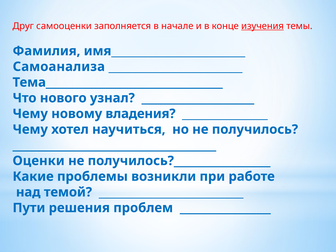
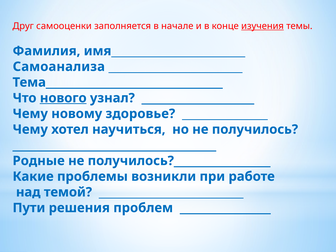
нового underline: none -> present (63, 98)
владения: владения -> здоровье (140, 114)
Оценки: Оценки -> Родные (39, 161)
